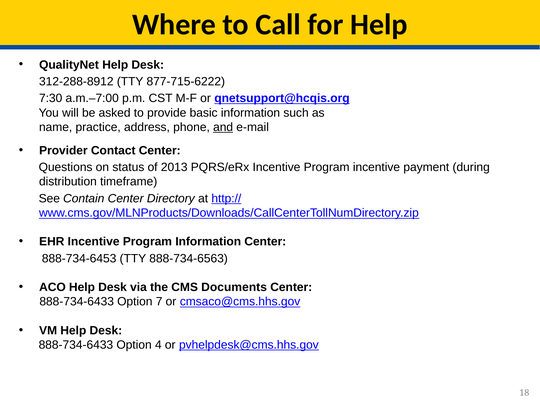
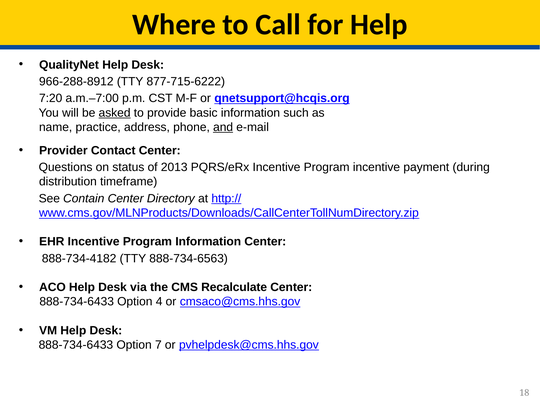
312-288-8912: 312-288-8912 -> 966-288-8912 (76, 82)
7:30: 7:30 -> 7:20 (51, 98)
asked underline: none -> present (115, 113)
888-734-6453: 888-734-6453 -> 888-734-4182 (79, 258)
Documents: Documents -> Recalculate (234, 287)
7: 7 -> 4 (159, 302)
4: 4 -> 7 (158, 345)
